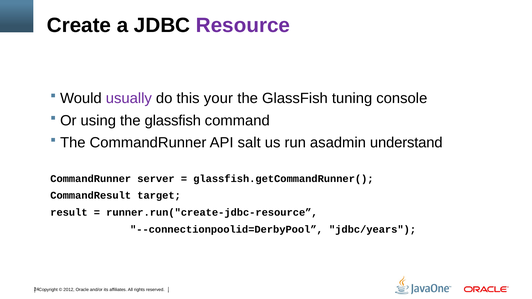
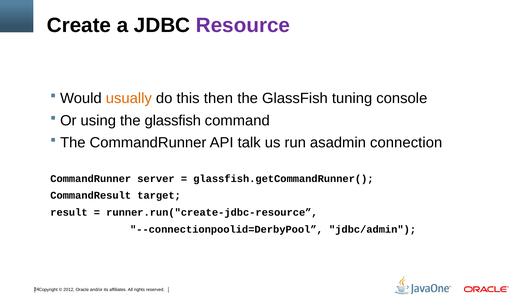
usually colour: purple -> orange (129, 98)
your: your -> then (218, 98)
salt: salt -> talk (249, 143)
understand: understand -> connection (406, 143)
jdbc/years: jdbc/years -> jdbc/admin (373, 229)
